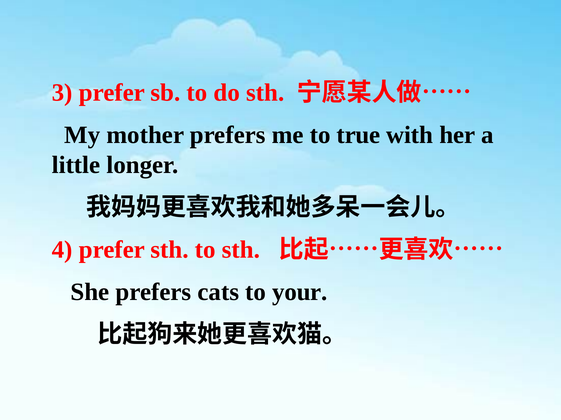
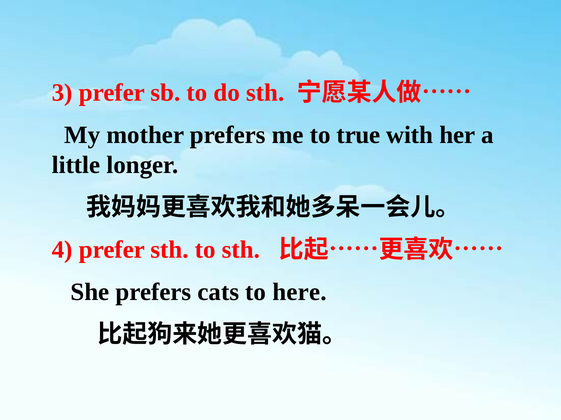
your: your -> here (300, 292)
